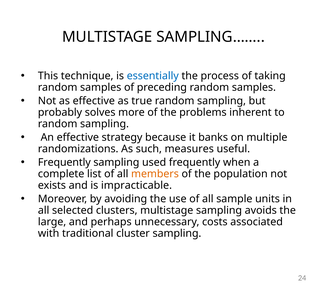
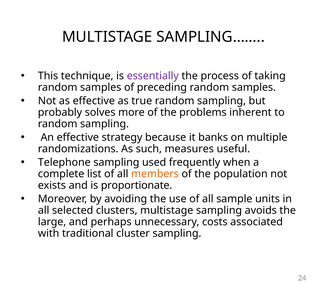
essentially colour: blue -> purple (153, 76)
Frequently: Frequently -> Telephone (64, 162)
impracticable: impracticable -> proportionate (137, 185)
